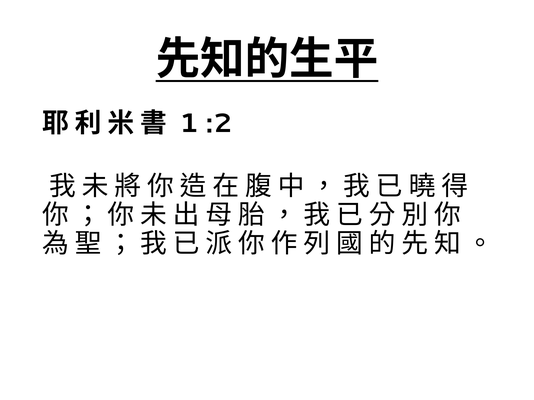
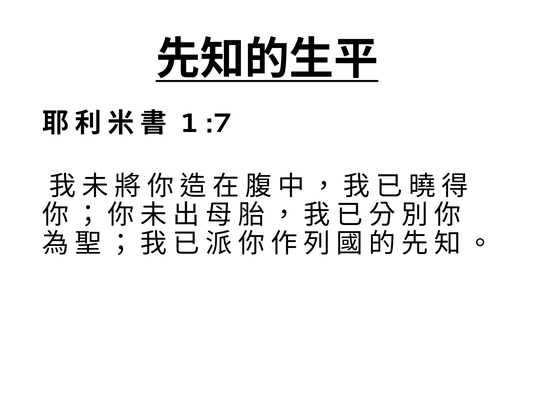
:2: :2 -> :7 (219, 124)
